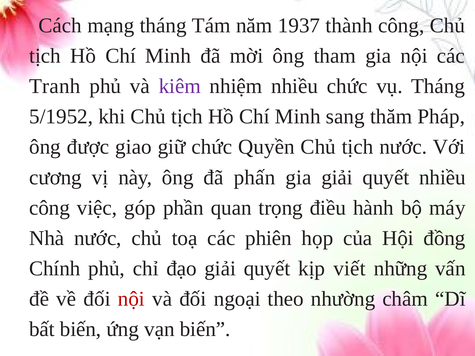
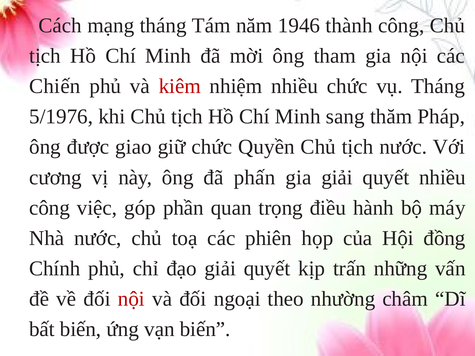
1937: 1937 -> 1946 (299, 25)
Tranh: Tranh -> Chiến (55, 86)
kiêm colour: purple -> red (180, 86)
5/1952: 5/1952 -> 5/1976 (61, 117)
viết: viết -> trấn (350, 269)
